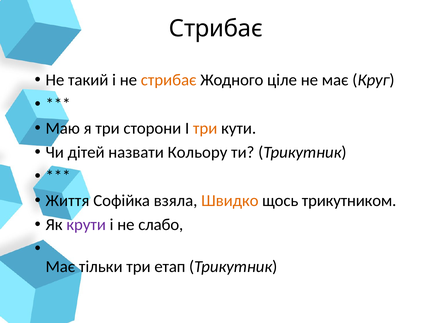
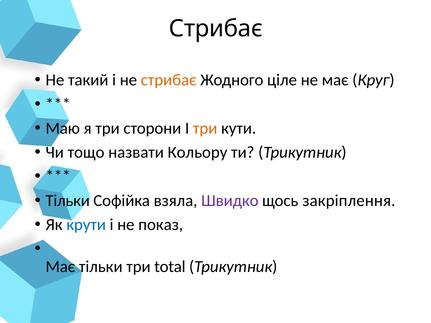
дітей: дітей -> тощо (86, 152)
Життя: Життя -> Тільки (68, 201)
Швидко colour: orange -> purple (230, 201)
трикутником: трикутником -> закріплення (349, 201)
крути colour: purple -> blue (86, 225)
слабо: слабо -> показ (161, 225)
етап: етап -> total (170, 267)
